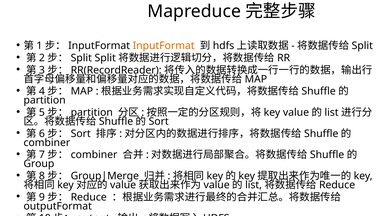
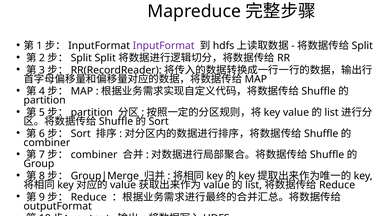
InputFormat colour: orange -> purple (164, 46)
